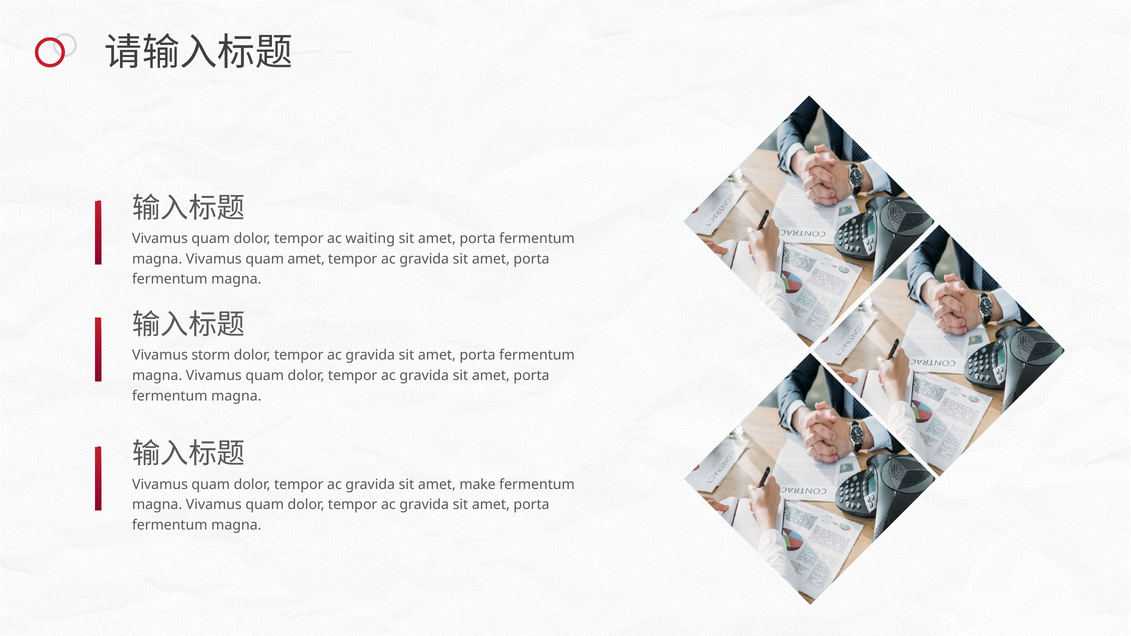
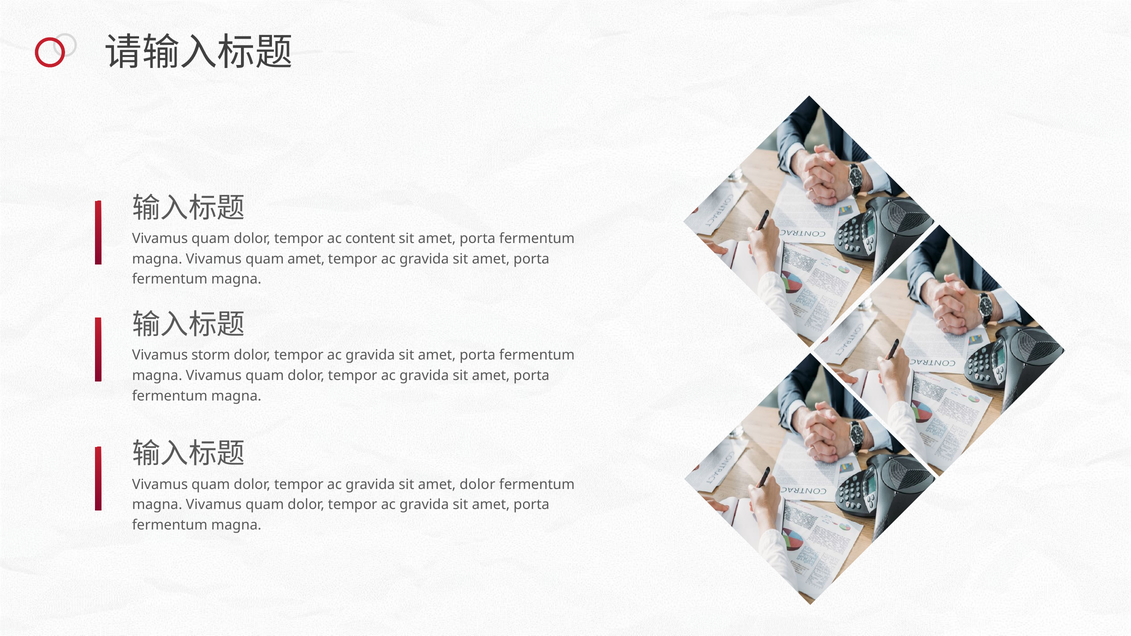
waiting: waiting -> content (370, 239)
amet make: make -> dolor (477, 484)
